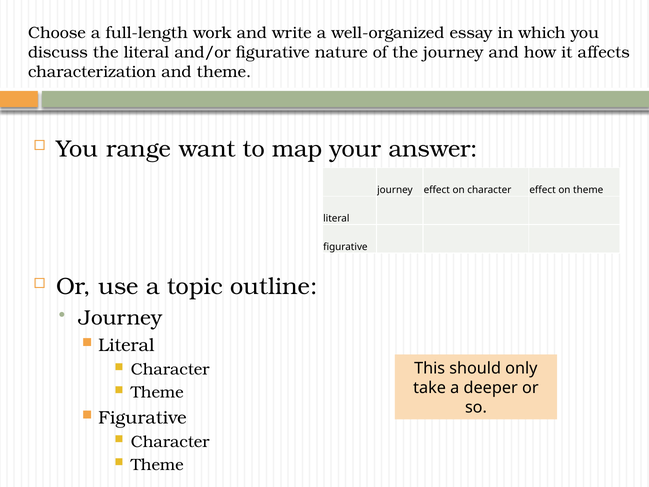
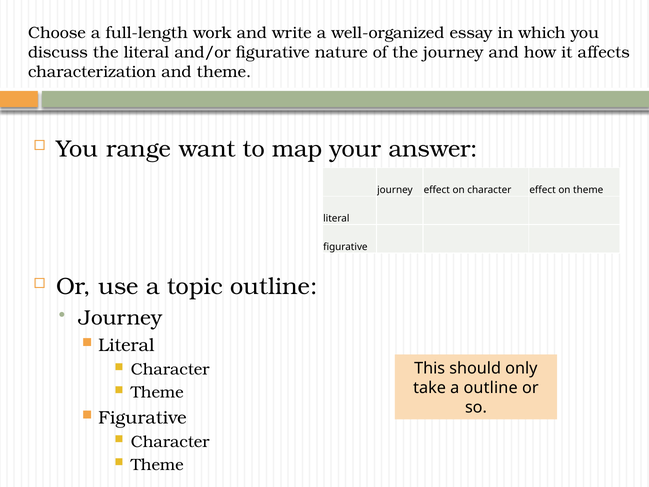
a deeper: deeper -> outline (491, 388)
